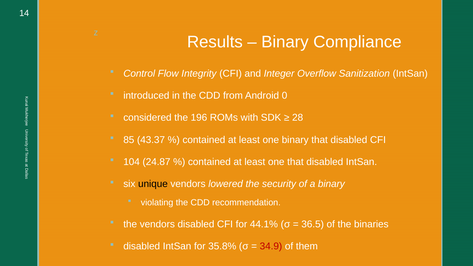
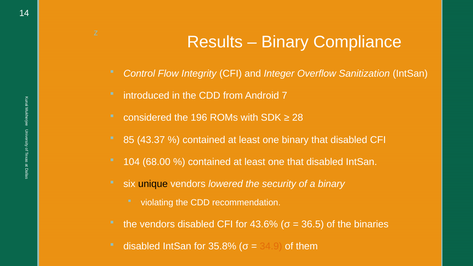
0: 0 -> 7 (284, 96)
24.87: 24.87 -> 68.00 (156, 162)
44.1%: 44.1% -> 43.6% (264, 224)
34.9 colour: red -> orange (271, 246)
